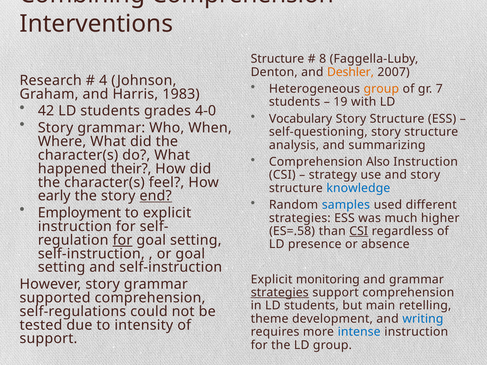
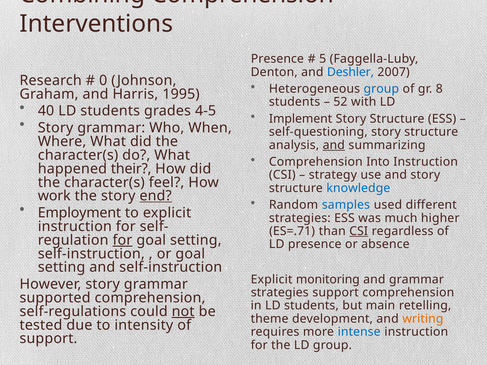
Structure: Structure -> Presence (277, 59)
8: 8 -> 5 (323, 59)
Deshler colour: orange -> blue (350, 72)
4: 4 -> 0 (103, 81)
group colour: orange -> blue (381, 89)
7: 7 -> 8 (439, 89)
1983: 1983 -> 1995 (181, 94)
19: 19 -> 52 (340, 102)
42: 42 -> 40 (46, 111)
4-0: 4-0 -> 4-5 (206, 111)
Vocabulary: Vocabulary -> Implement (301, 119)
and underline: none -> present (334, 145)
Also: Also -> Into (378, 162)
early: early -> work (54, 196)
ES=.58: ES=.58 -> ES=.71 (292, 231)
strategies underline: present -> none (280, 293)
not underline: none -> present (183, 312)
writing colour: blue -> orange (423, 319)
